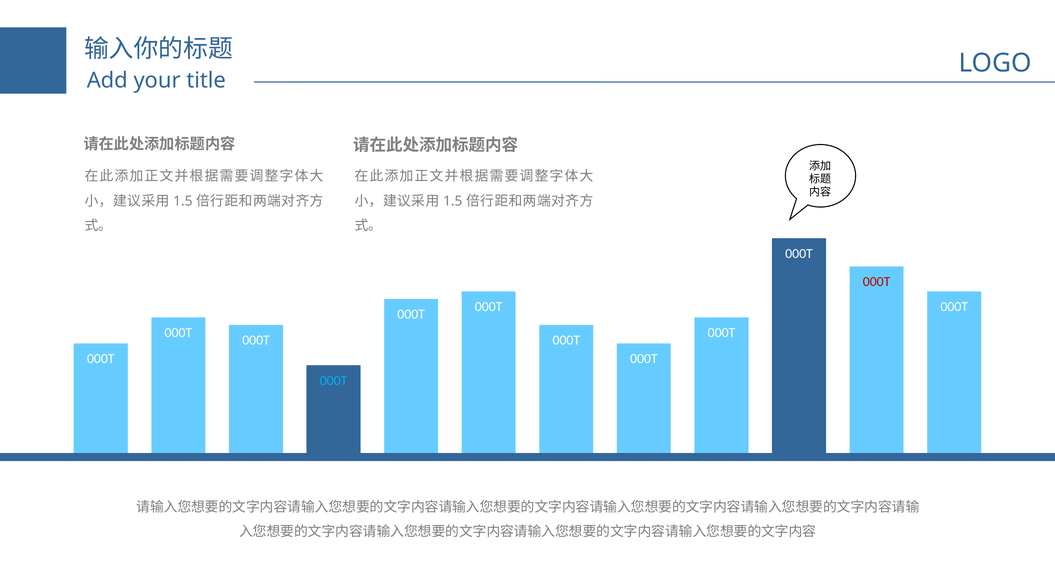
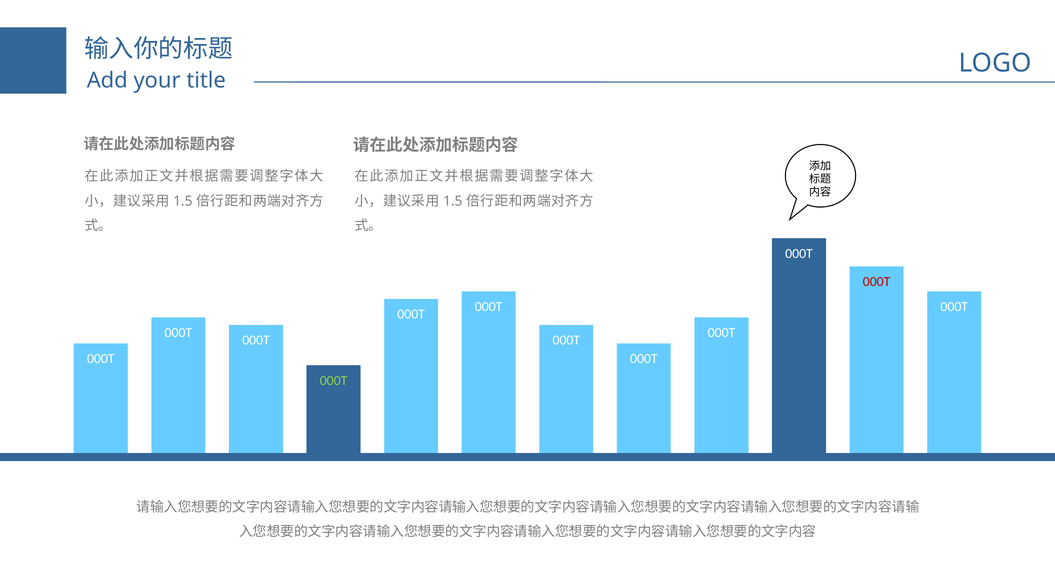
000T colour: light blue -> light green (334, 381)
